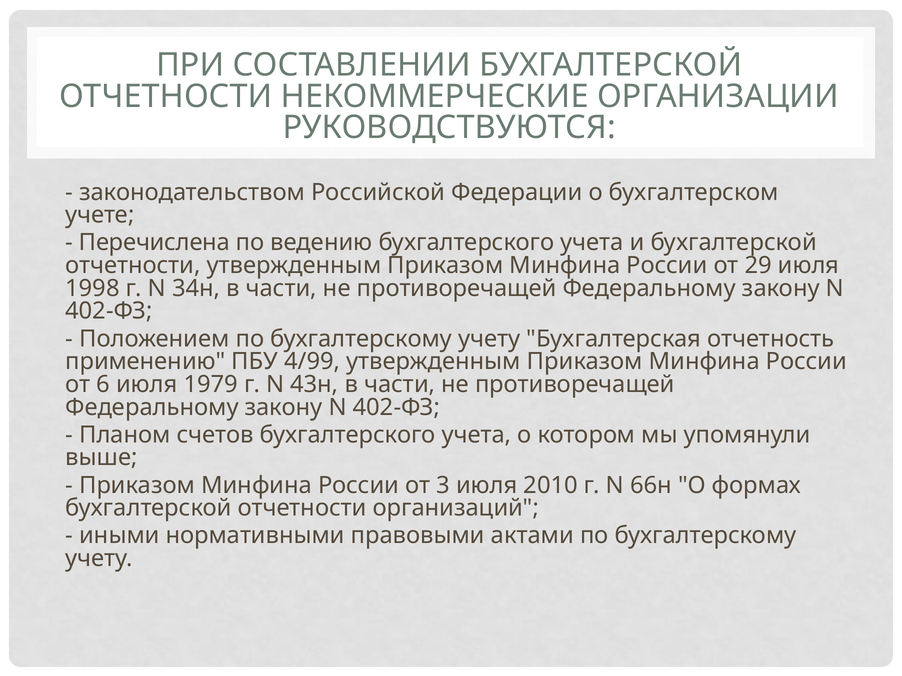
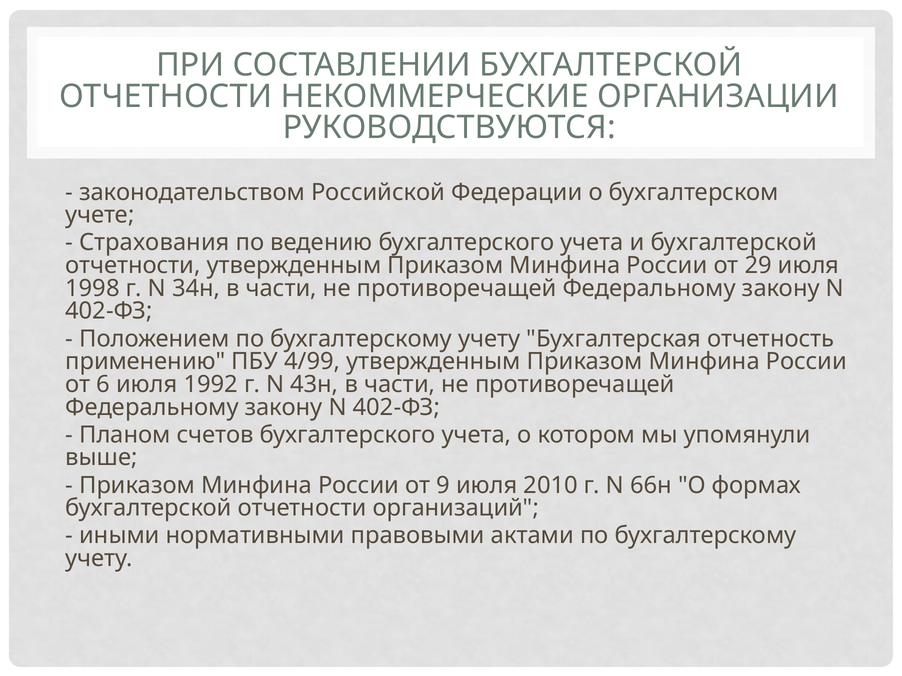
Перечислена: Перечислена -> Страхования (154, 243)
1979: 1979 -> 1992 (211, 385)
3: 3 -> 9 (443, 486)
